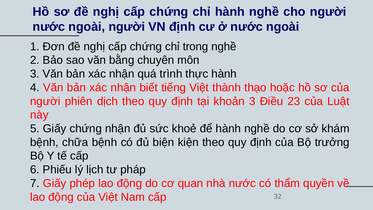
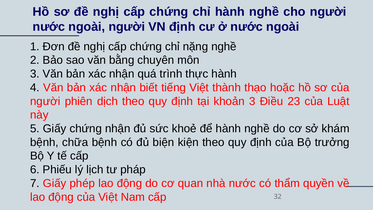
trong: trong -> nặng (195, 46)
